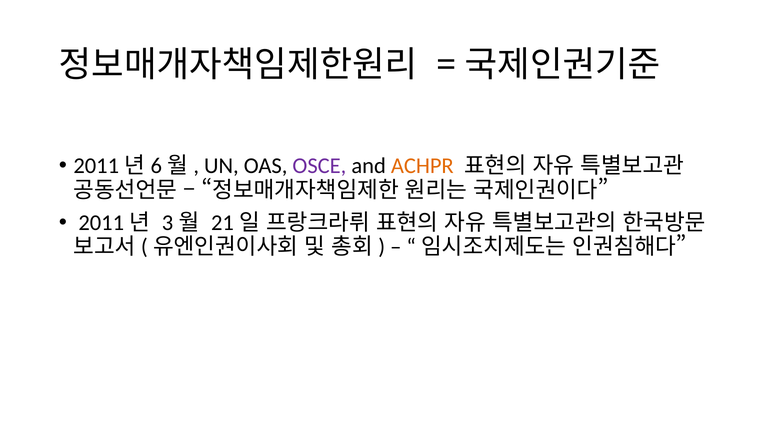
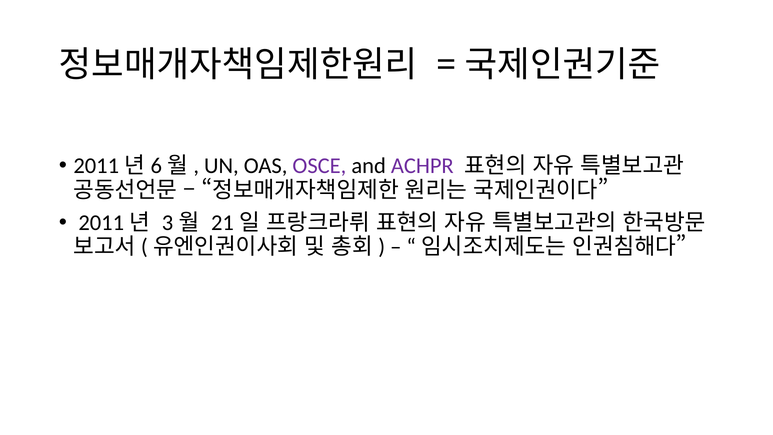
ACHPR colour: orange -> purple (422, 166)
